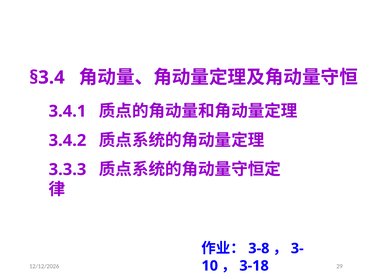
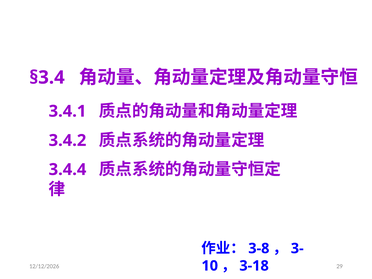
3.3.3: 3.3.3 -> 3.4.4 (68, 170)
